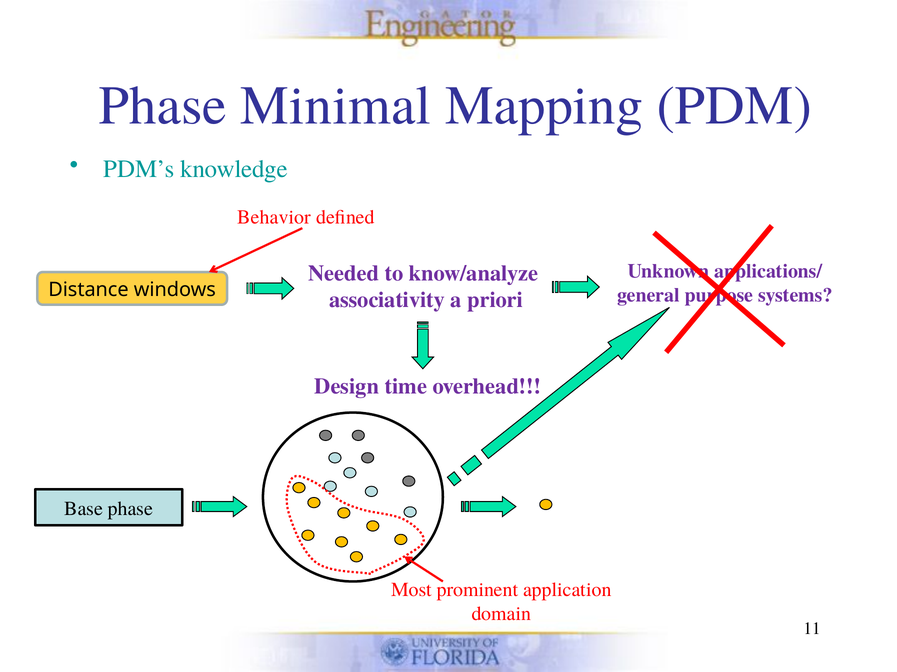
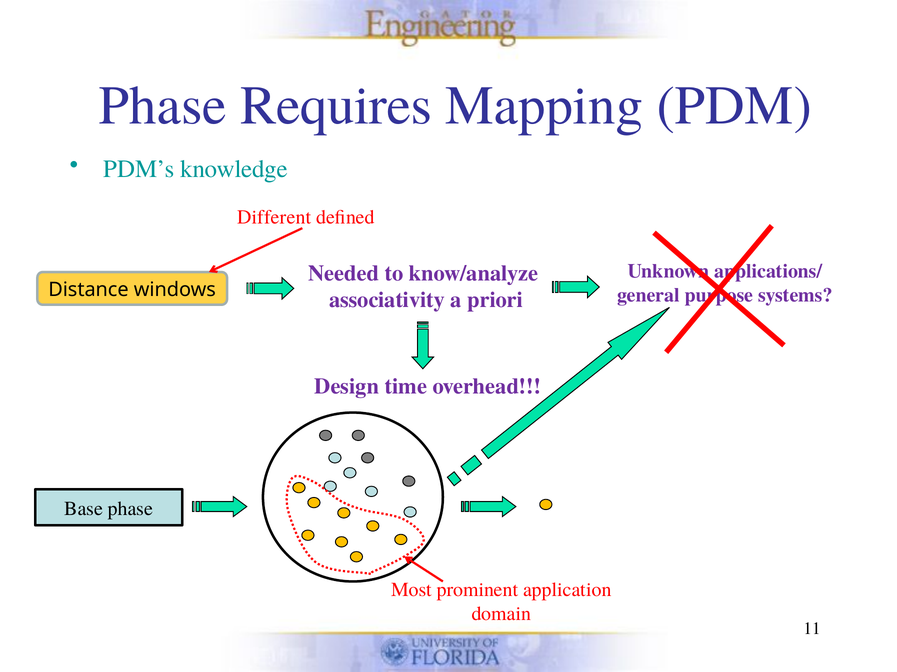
Minimal: Minimal -> Requires (336, 106)
Behavior: Behavior -> Different (274, 218)
